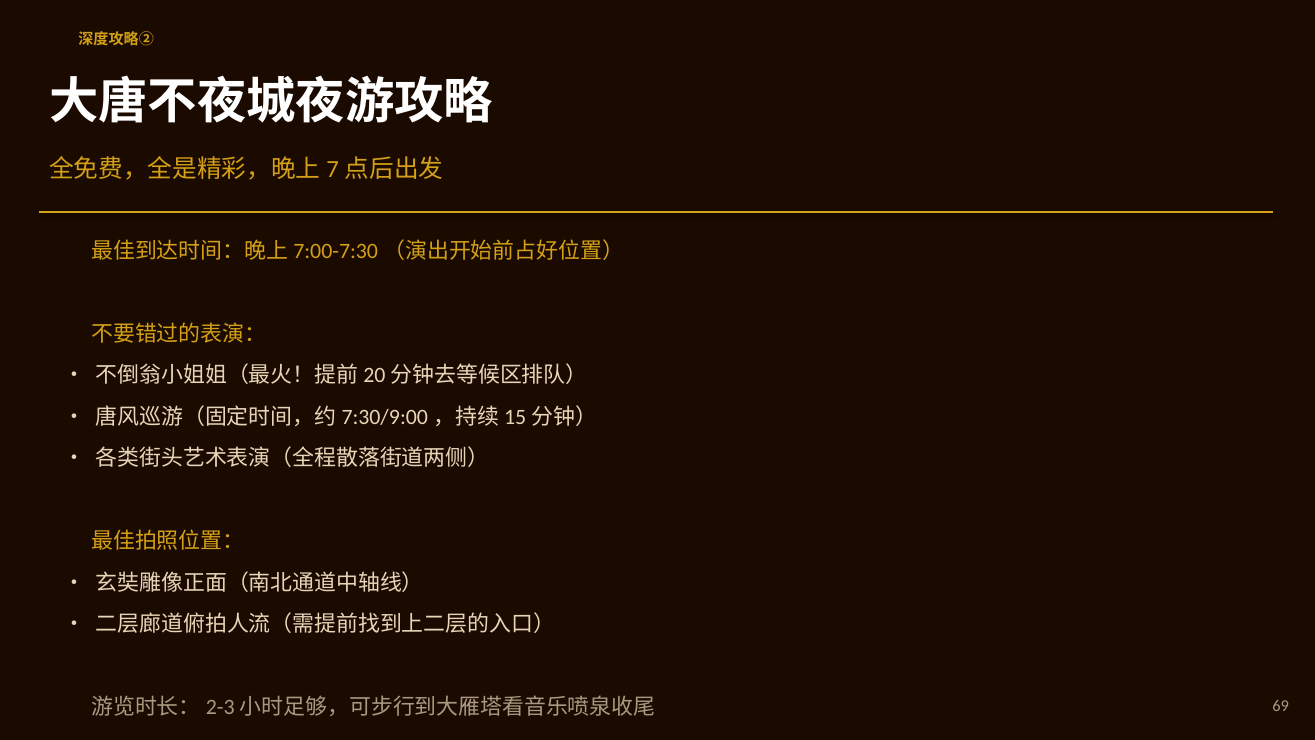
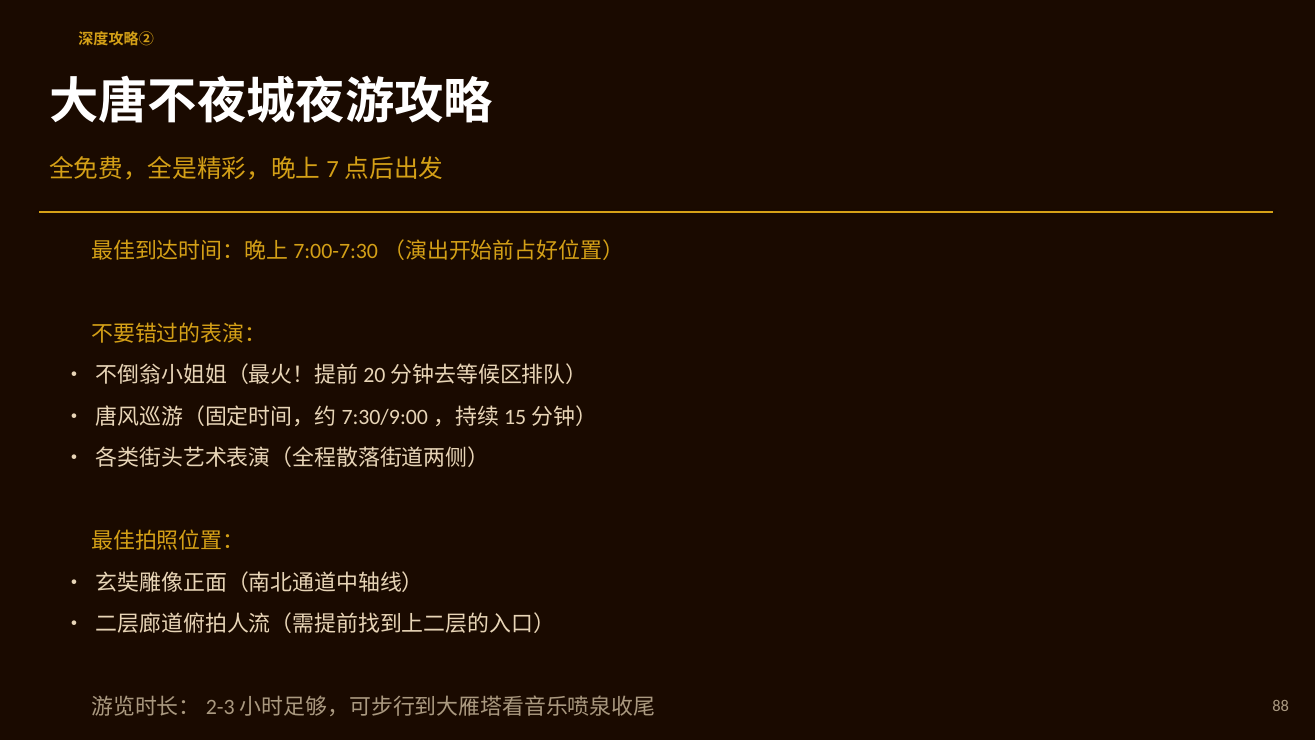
69: 69 -> 88 (1281, 706)
